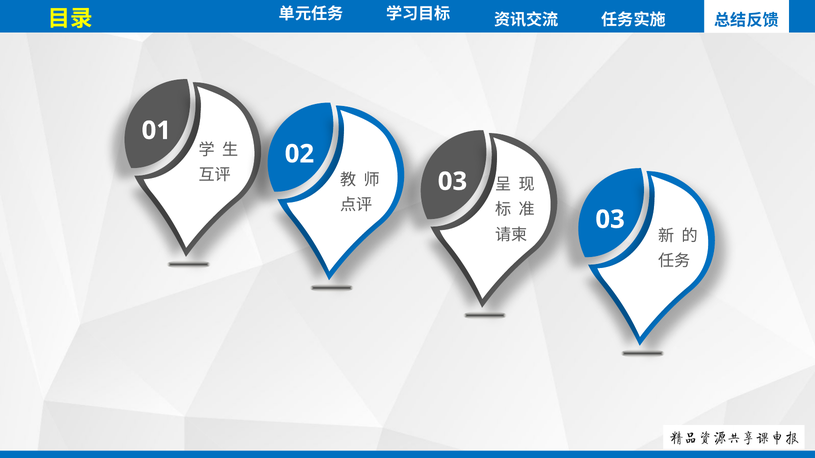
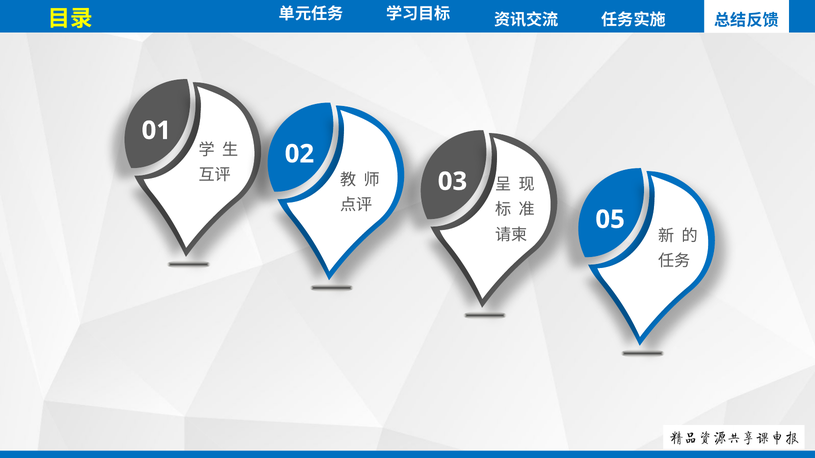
03: 03 -> 05 (610, 220)
